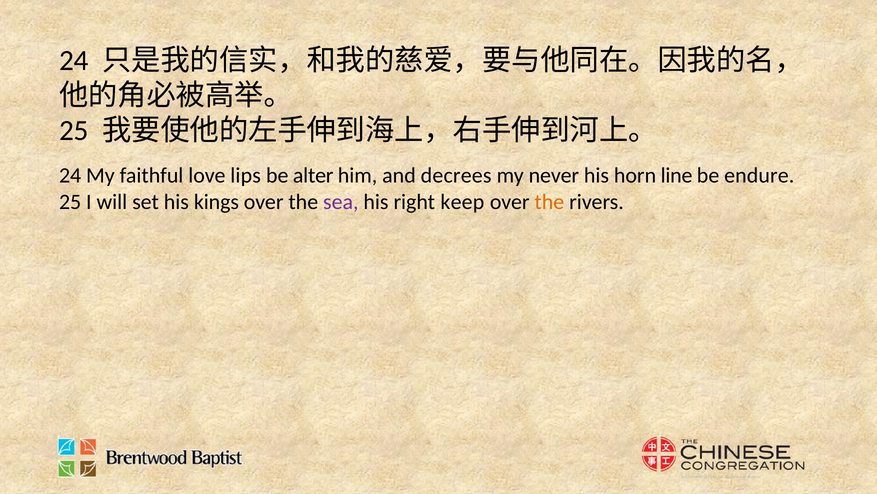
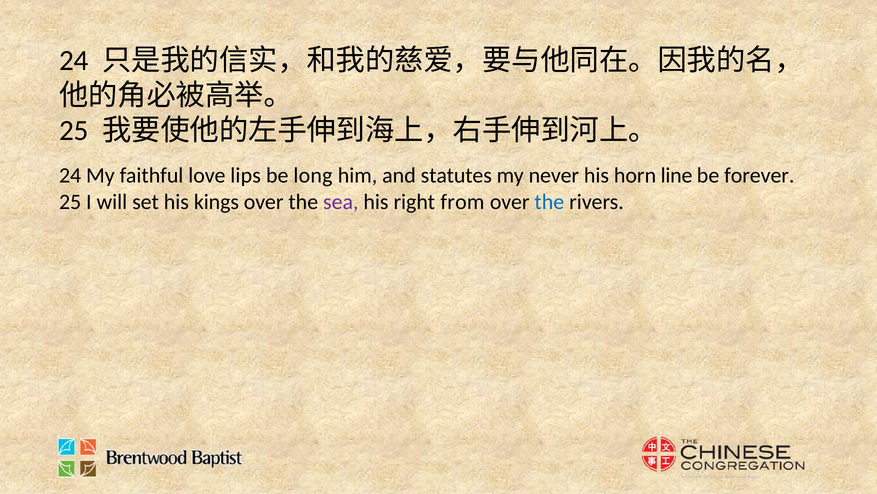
alter: alter -> long (313, 175)
decrees: decrees -> statutes (456, 175)
endure: endure -> forever (759, 175)
keep: keep -> from (462, 202)
the colour: orange -> blue (549, 202)
